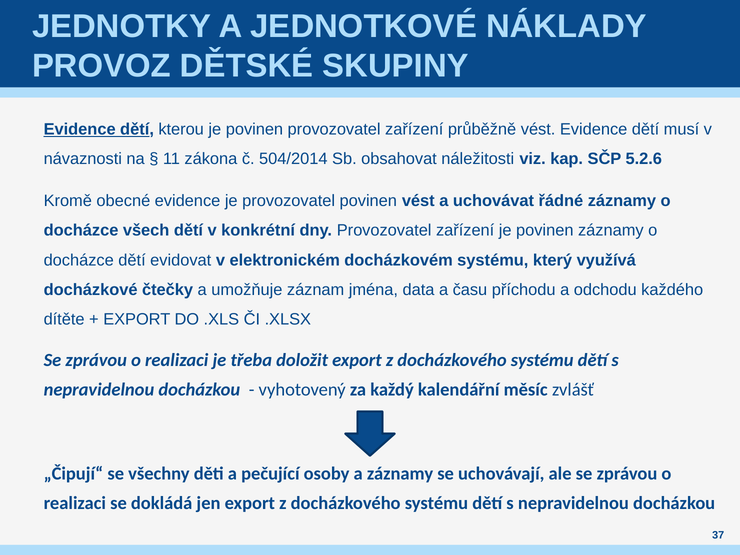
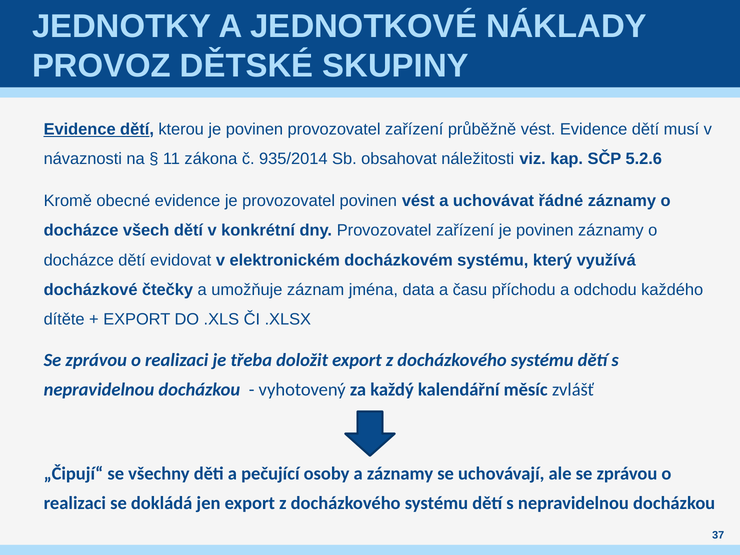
504/2014: 504/2014 -> 935/2014 (293, 159)
